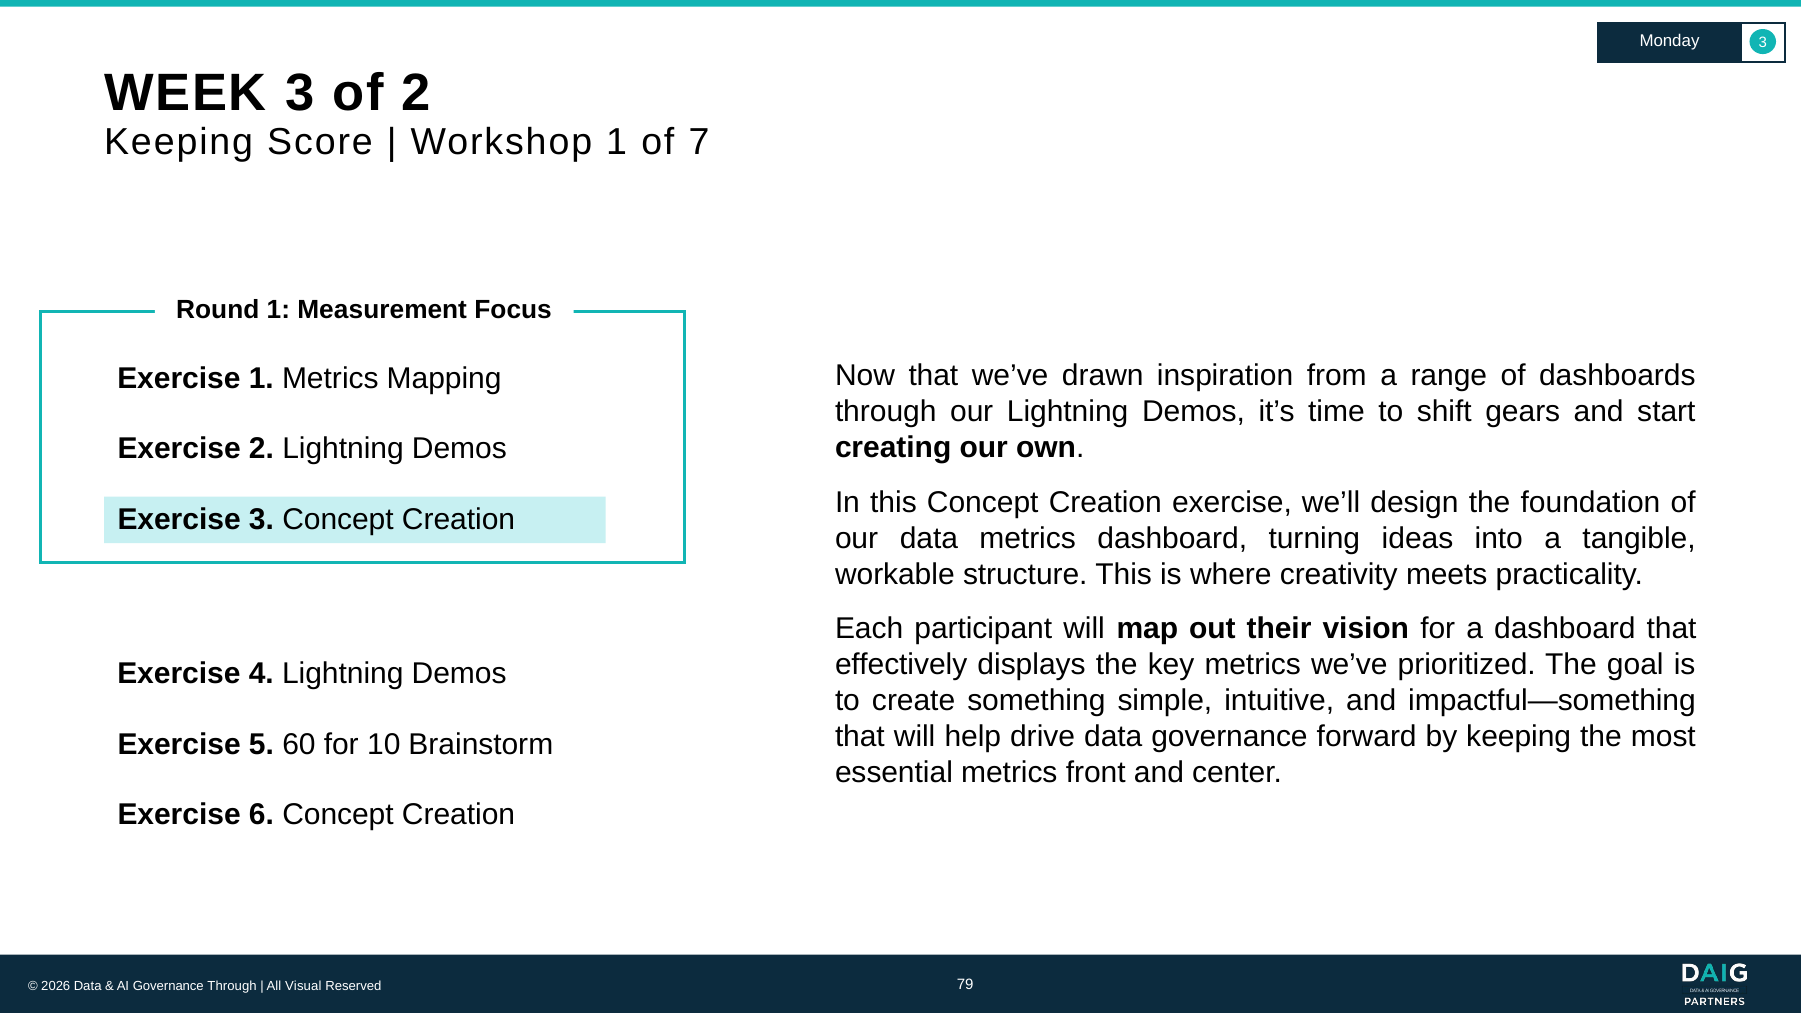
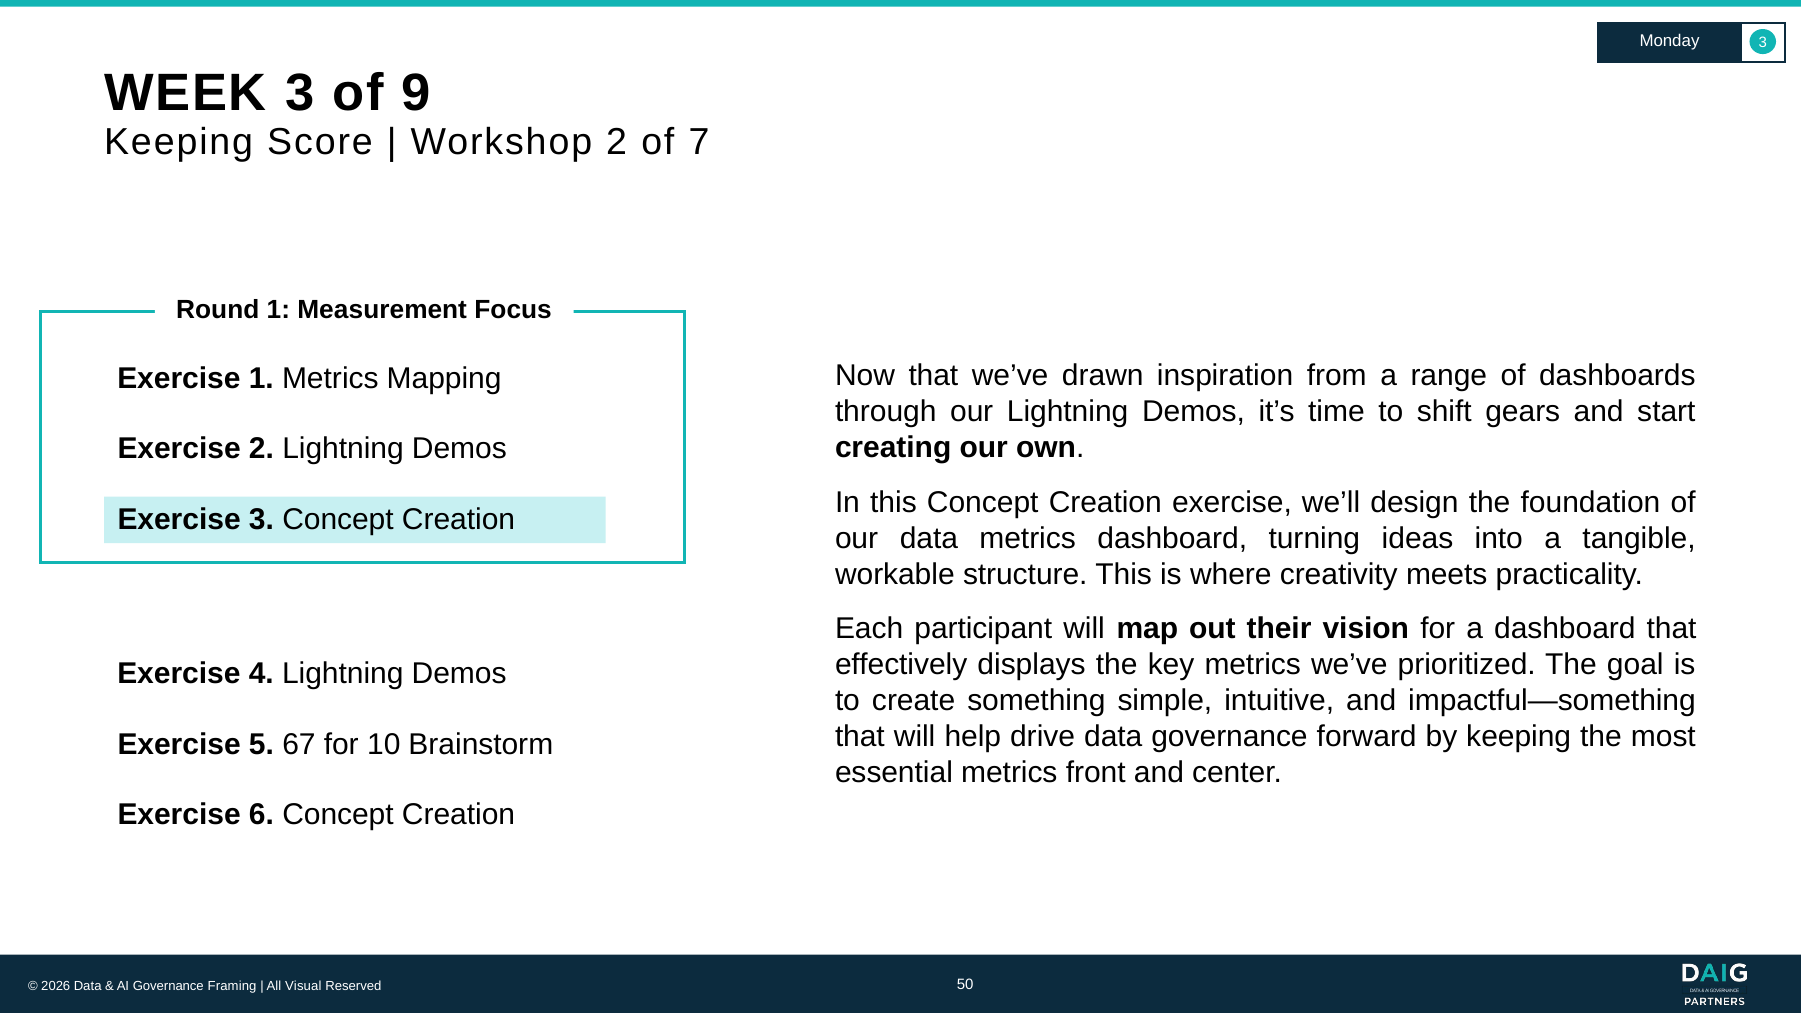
of 2: 2 -> 9 (417, 93)
Workshop 1: 1 -> 2 (617, 142)
60: 60 -> 67 (299, 744)
Governance Through: Through -> Framing (232, 987)
79: 79 -> 50 (965, 985)
